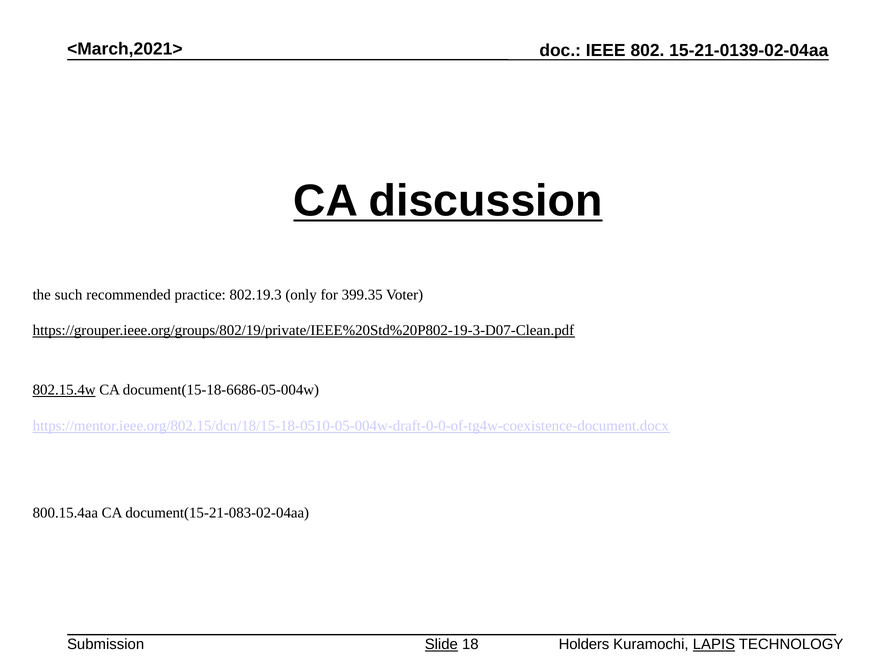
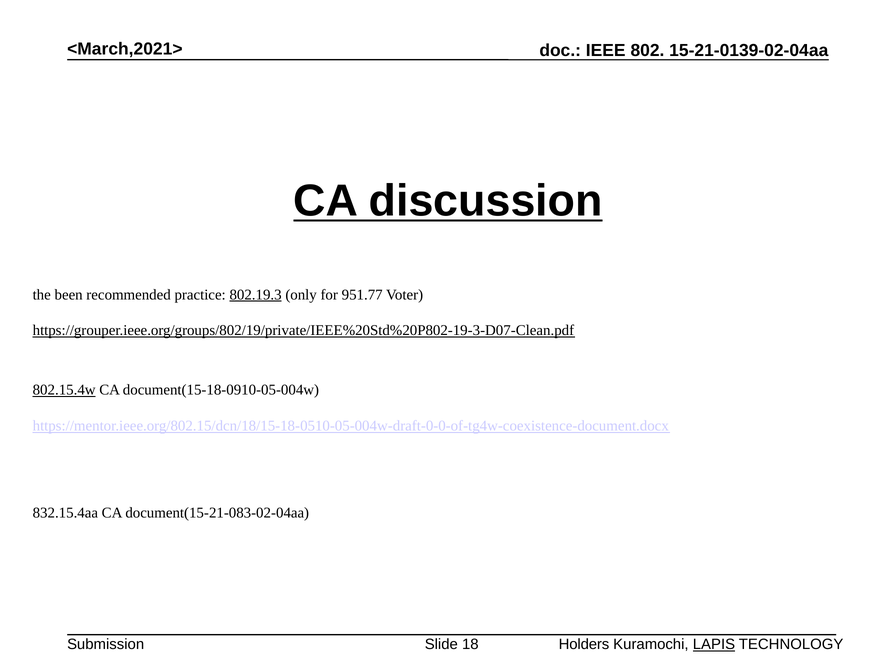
such: such -> been (69, 295)
802.19.3 underline: none -> present (256, 295)
399.35: 399.35 -> 951.77 (362, 295)
document(15-18-6686-05-004w: document(15-18-6686-05-004w -> document(15-18-0910-05-004w (221, 390)
800.15.4aa: 800.15.4aa -> 832.15.4aa (65, 513)
Slide underline: present -> none (441, 644)
